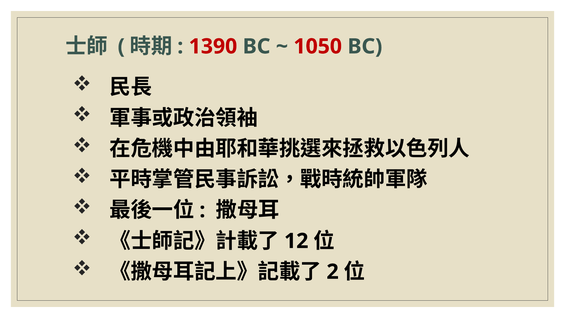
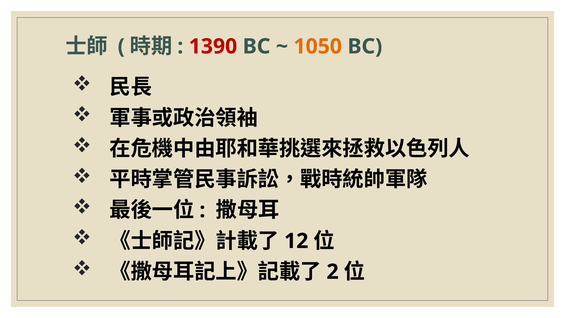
1050 colour: red -> orange (318, 46)
